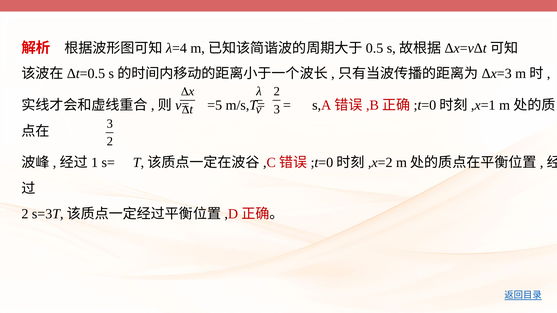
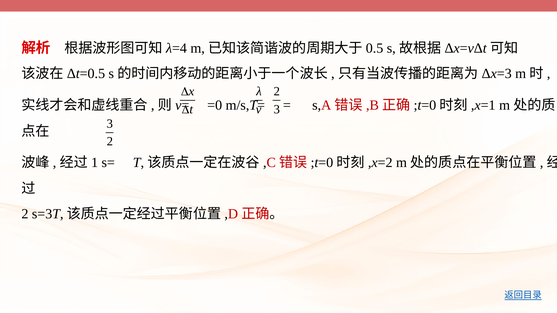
=5: =5 -> =0 (215, 105)
